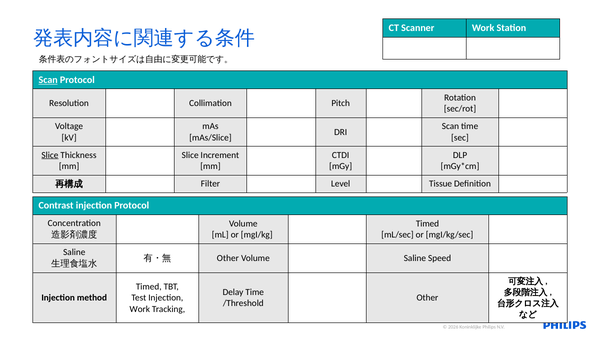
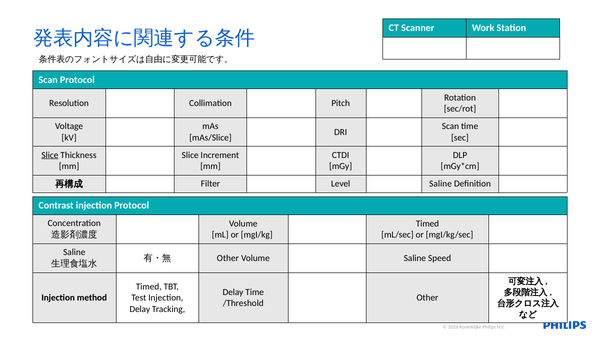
Scan underline: present -> none (48, 80)
Level Tissue: Tissue -> Saline (441, 184)
Work: Work -> Delay (140, 309)
